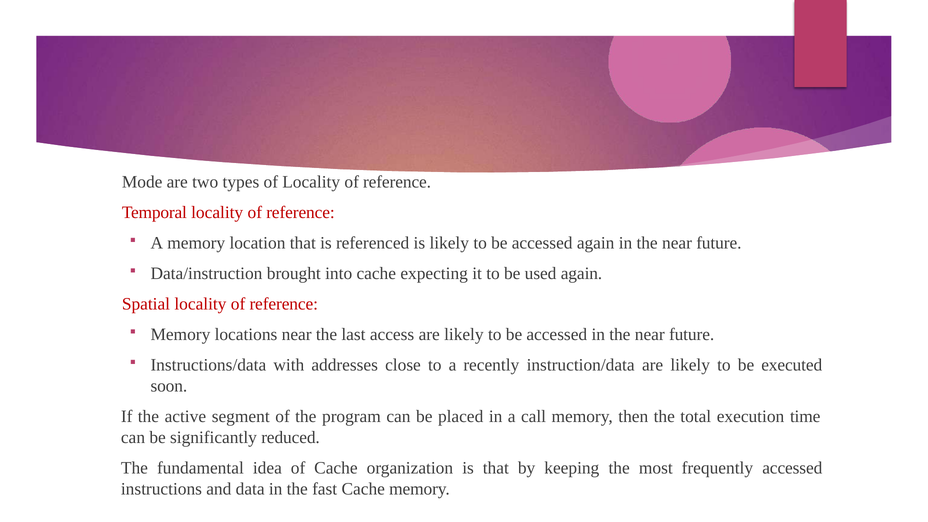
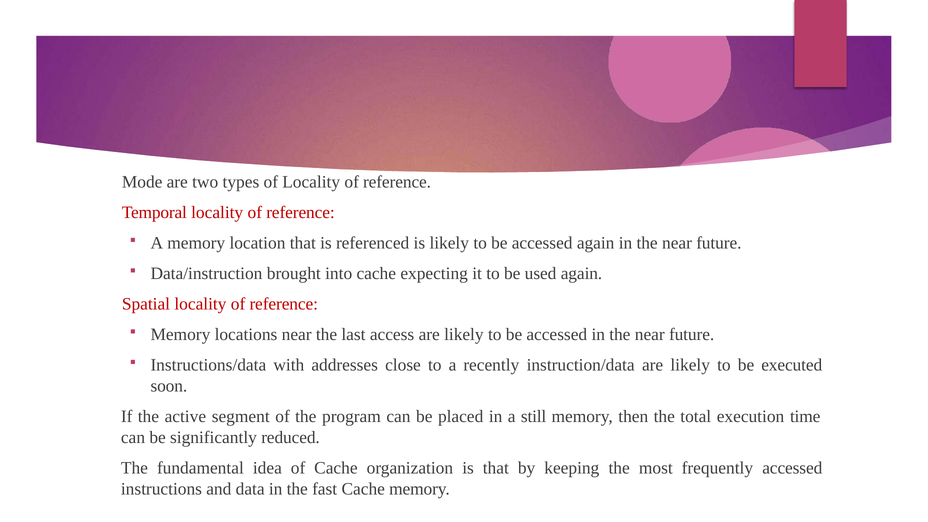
call: call -> still (534, 417)
